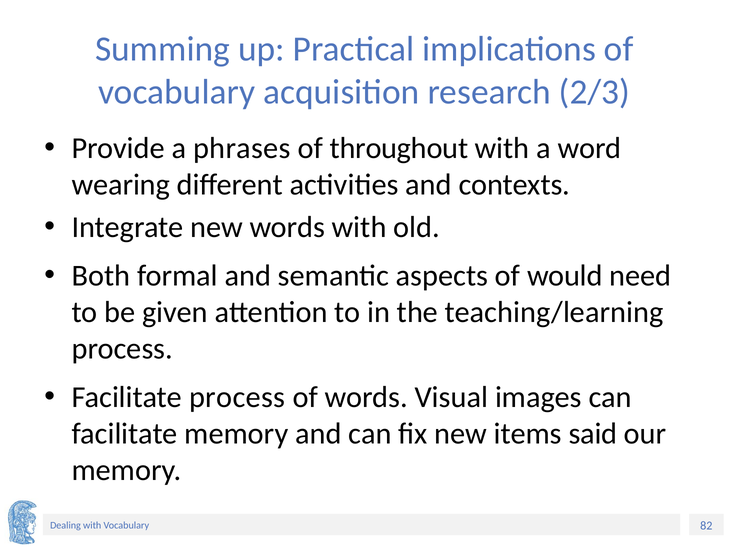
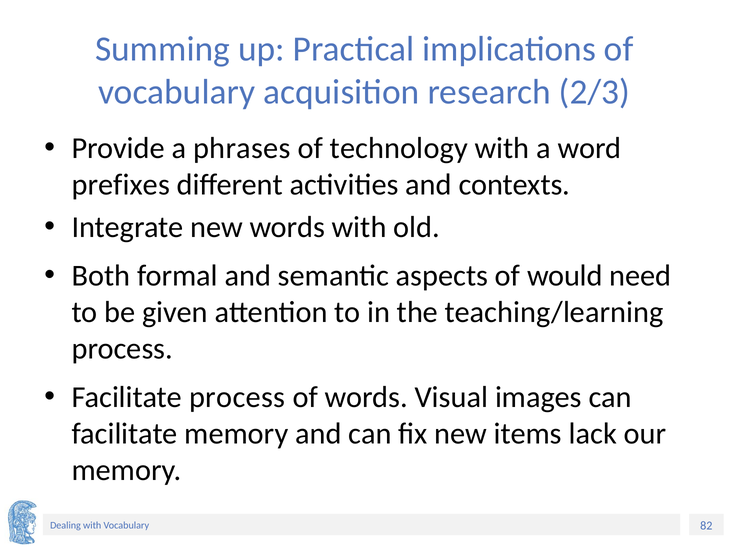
throughout: throughout -> technology (399, 148)
wearing: wearing -> prefixes (121, 185)
said: said -> lack (593, 434)
